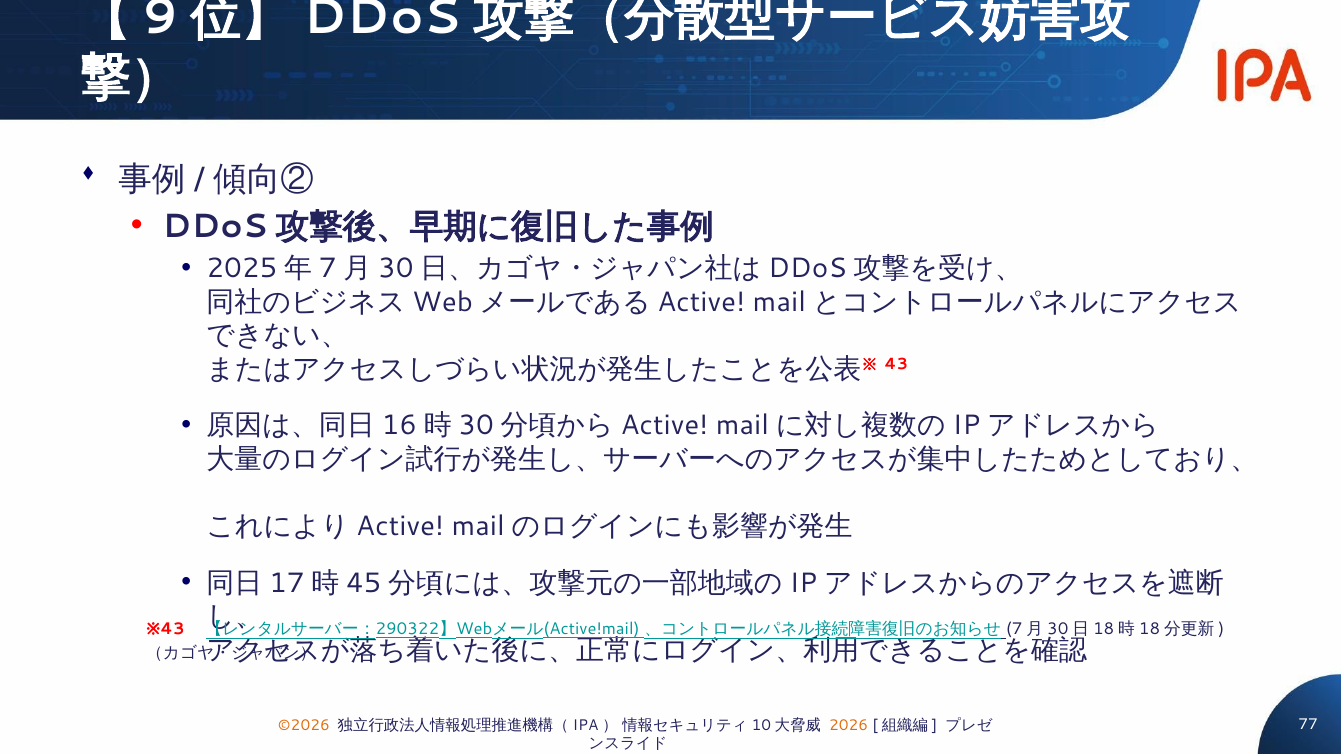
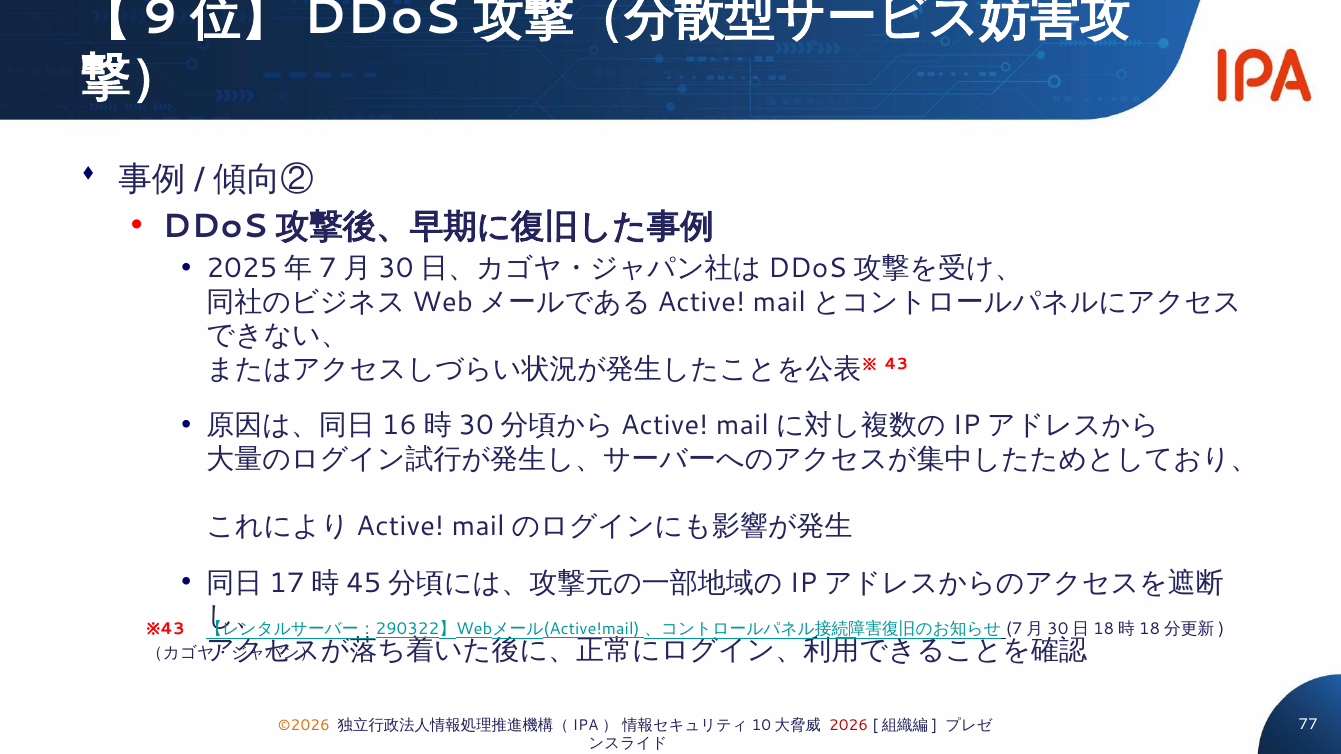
2026 colour: orange -> red (849, 726)
